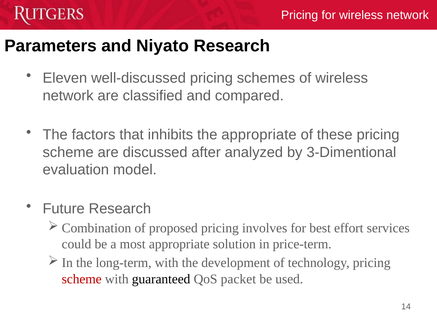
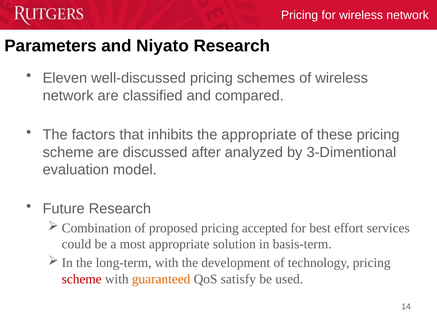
involves: involves -> accepted (265, 228)
price-term: price-term -> basis-term (302, 244)
guaranteed colour: black -> orange (161, 279)
packet: packet -> satisfy (238, 279)
